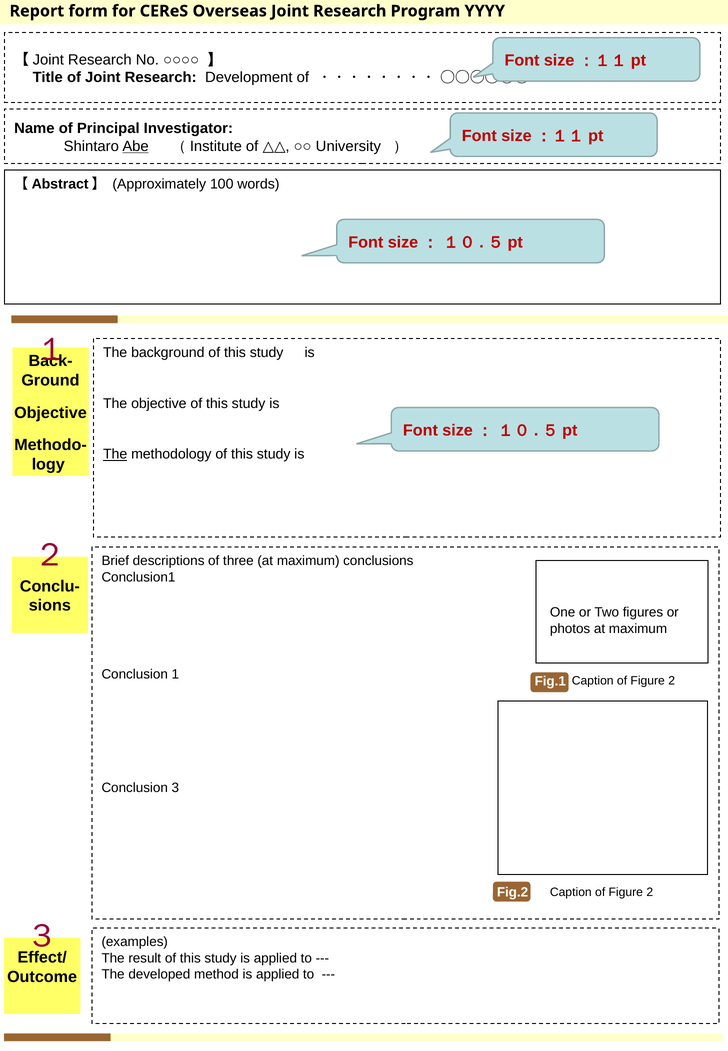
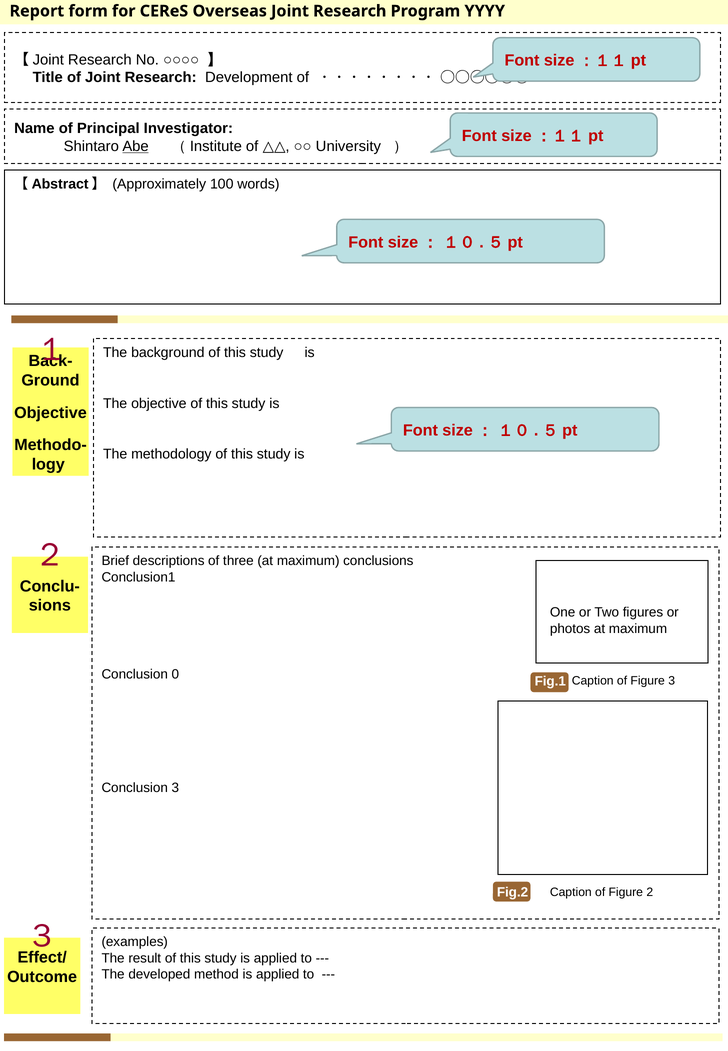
The underline: present -> none (115, 455)
1: 1 -> 0 (175, 675)
2: 2 -> 3 (672, 681)
